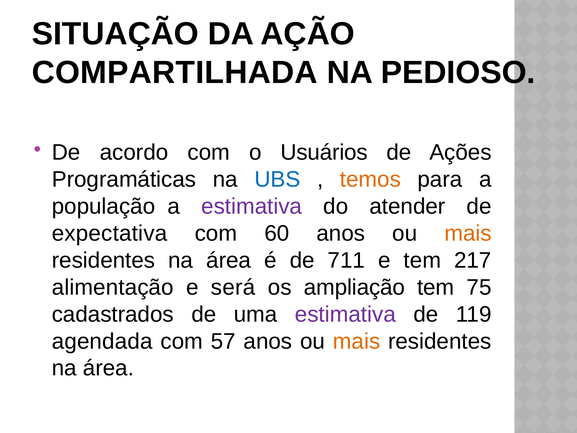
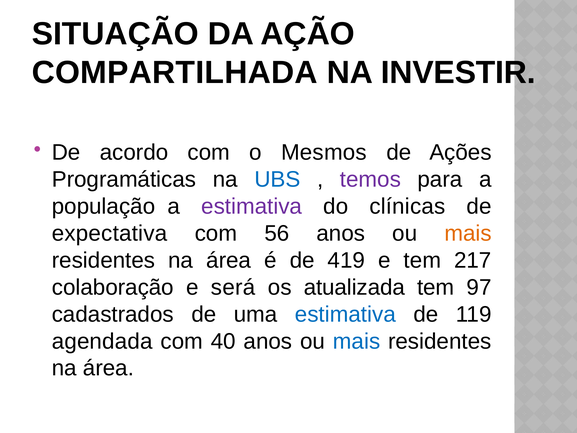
PEDIOSO: PEDIOSO -> INVESTIR (458, 72)
Usuários: Usuários -> Mesmos (324, 152)
temos colour: orange -> purple (370, 179)
atender: atender -> clínicas (407, 206)
60: 60 -> 56 (277, 233)
711: 711 -> 419 (346, 260)
alimentação: alimentação -> colaboração (113, 287)
ampliação: ampliação -> atualizada (354, 287)
75: 75 -> 97 (479, 287)
estimativa colour: purple -> blue (345, 314)
57: 57 -> 40 (223, 341)
mais colour: orange -> blue (357, 341)
